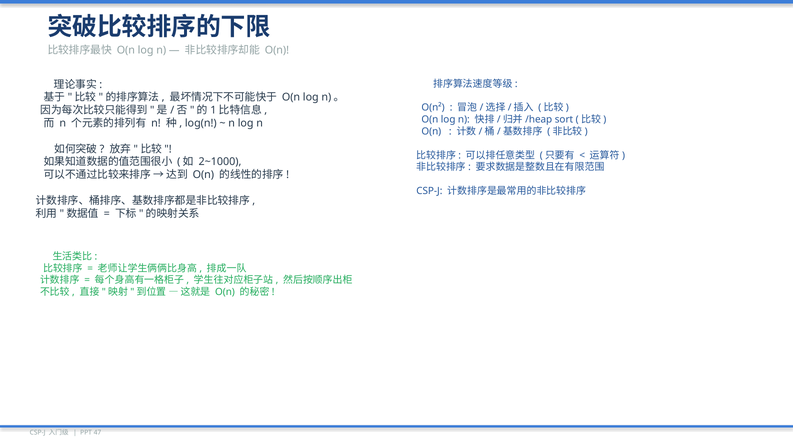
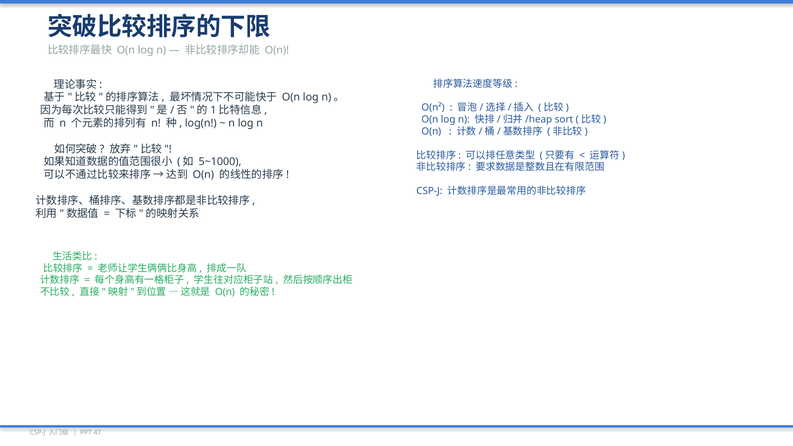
2~1000: 2~1000 -> 5~1000 (220, 162)
